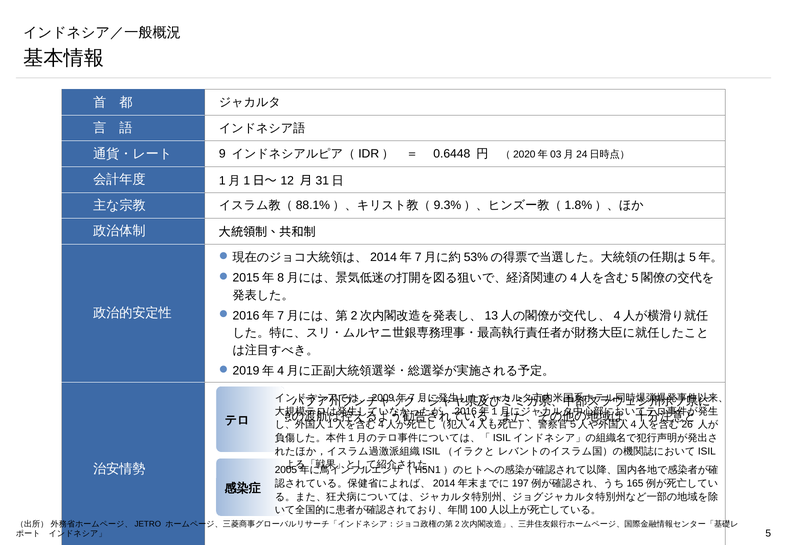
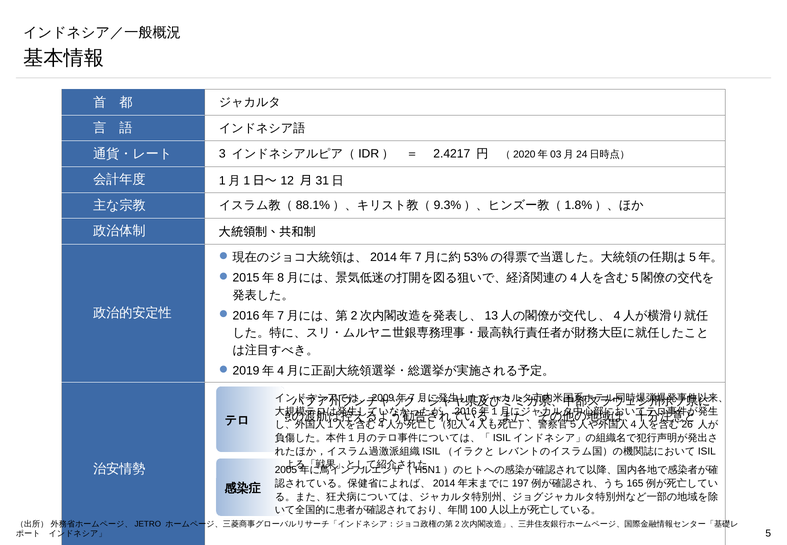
9: 9 -> 3 (222, 154)
0.6448: 0.6448 -> 2.4217 (452, 154)
